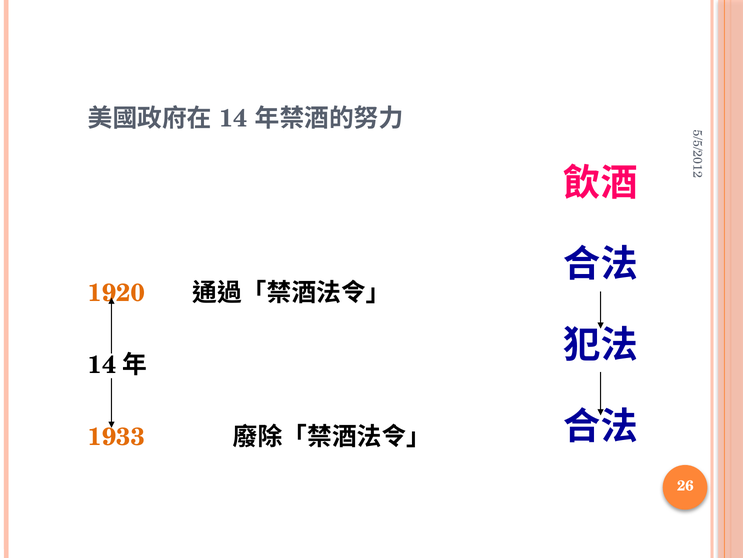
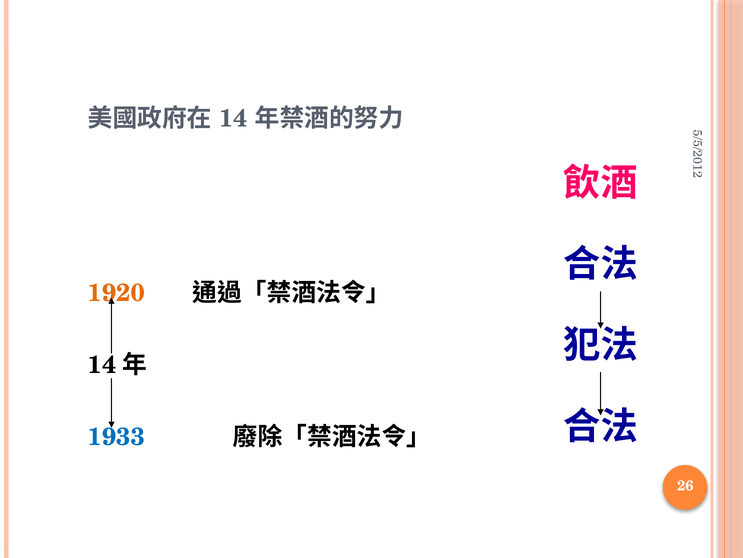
1933 colour: orange -> blue (116, 436)
